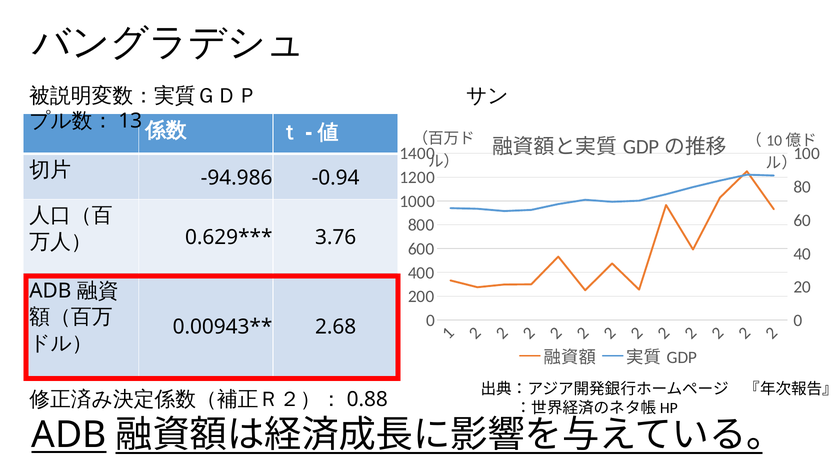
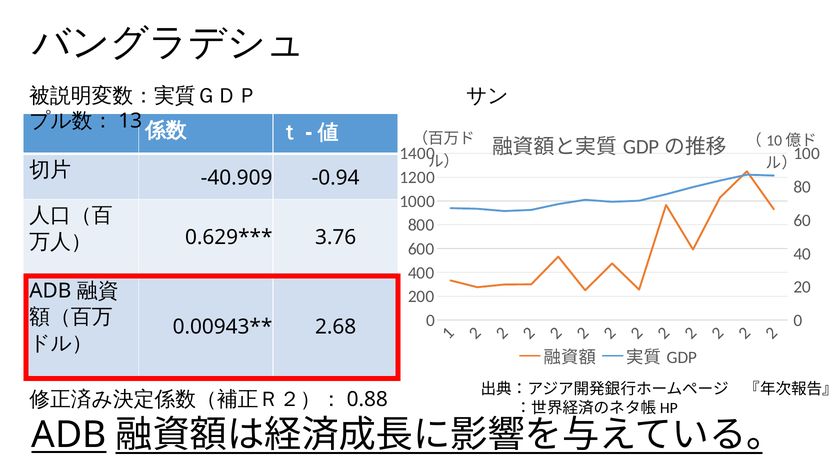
-94.986: -94.986 -> -40.909 (237, 178)
